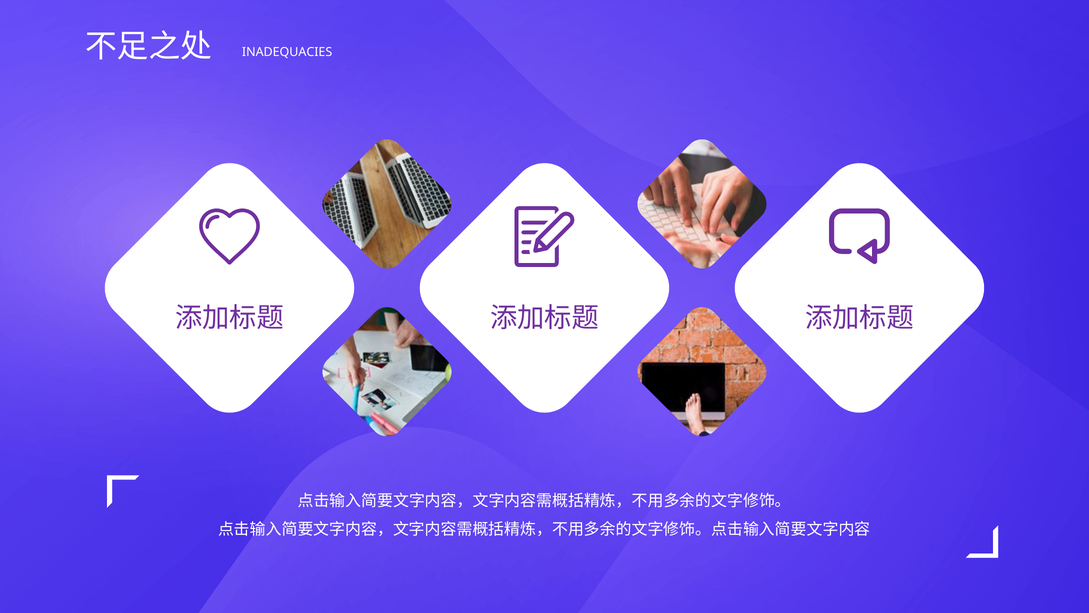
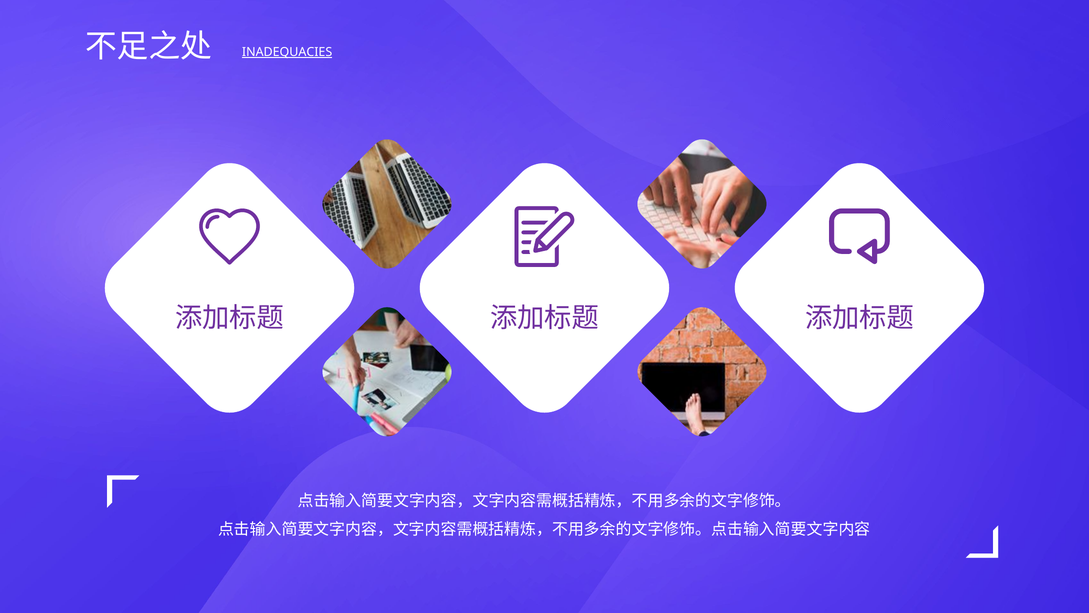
INADEQUACIES underline: none -> present (287, 52)
